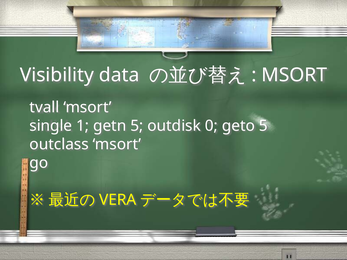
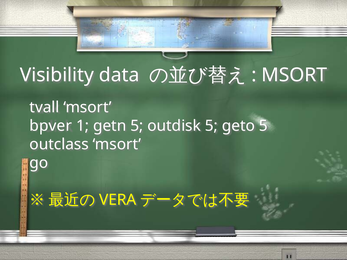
single: single -> bpver (51, 126)
outdisk 0: 0 -> 5 (211, 126)
